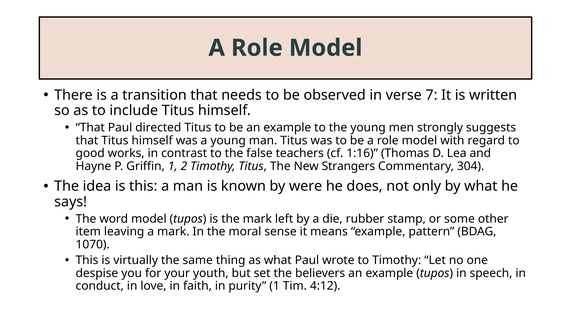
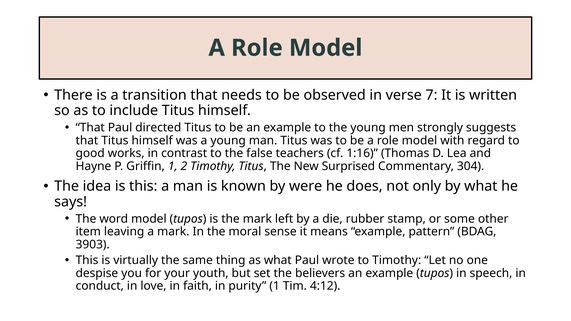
Strangers: Strangers -> Surprised (348, 166)
1070: 1070 -> 3903 (93, 245)
